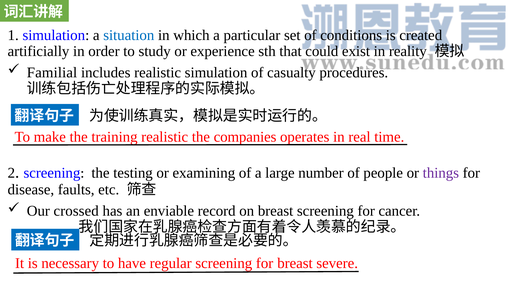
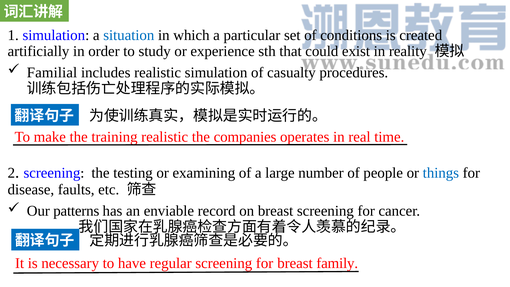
things colour: purple -> blue (441, 173)
crossed: crossed -> patterns (76, 211)
severe: severe -> family (337, 263)
